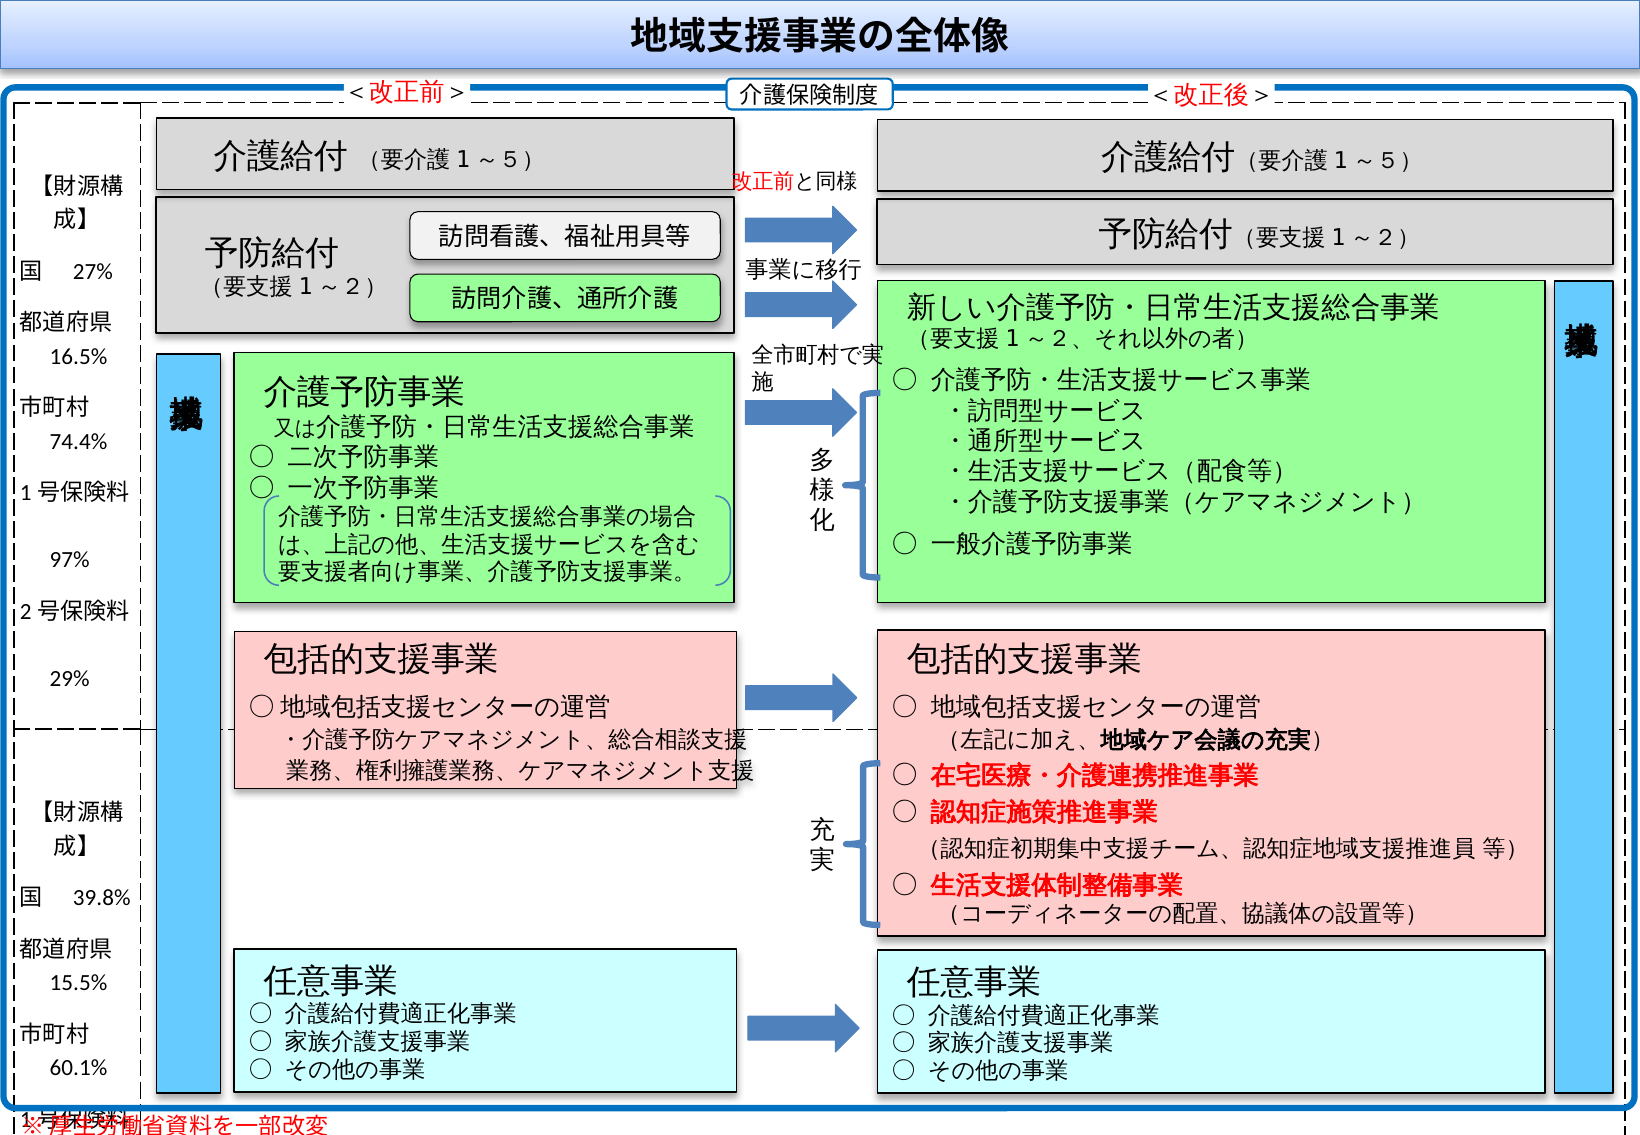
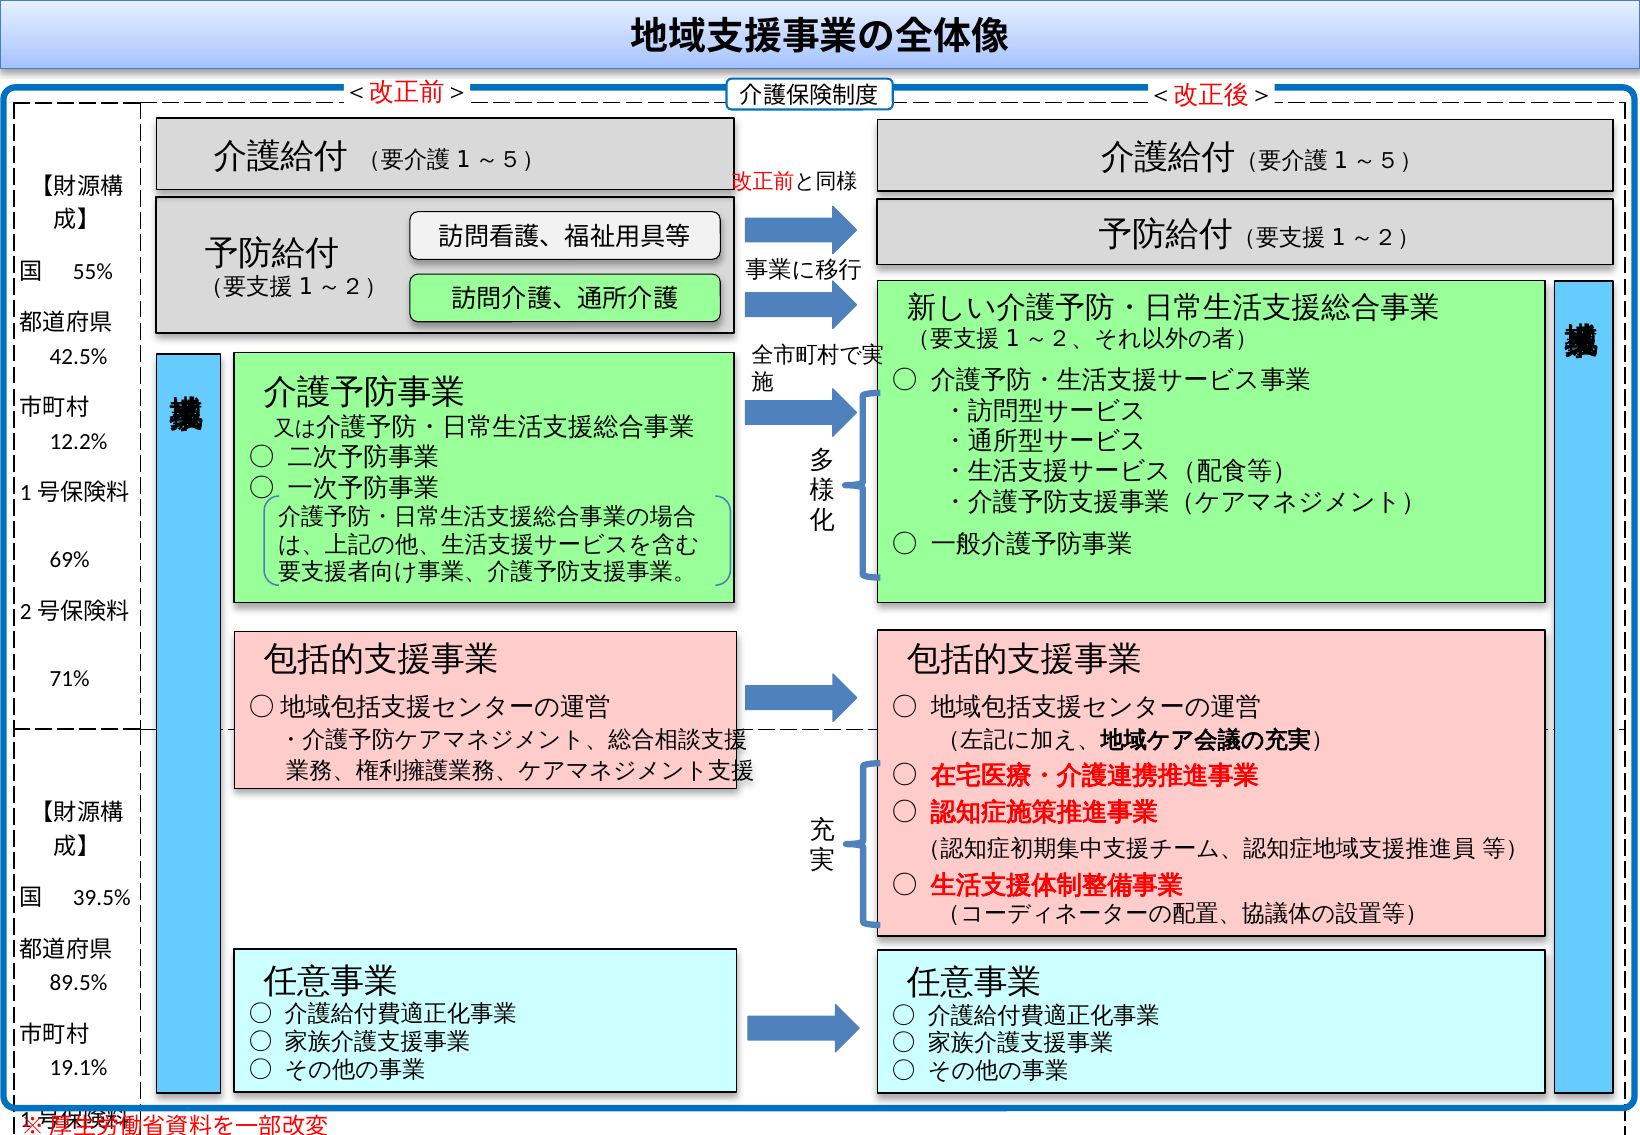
27%: 27% -> 55% (93, 272)
16.5%: 16.5% -> 42.5% (78, 357)
74.4%: 74.4% -> 12.2% (78, 442)
97%: 97% -> 69% (70, 561)
29%: 29% -> 71% (70, 679)
39.8%: 39.8% -> 39.5% (102, 899)
15.5%: 15.5% -> 89.5% (78, 984)
60.1%: 60.1% -> 19.1% (78, 1069)
